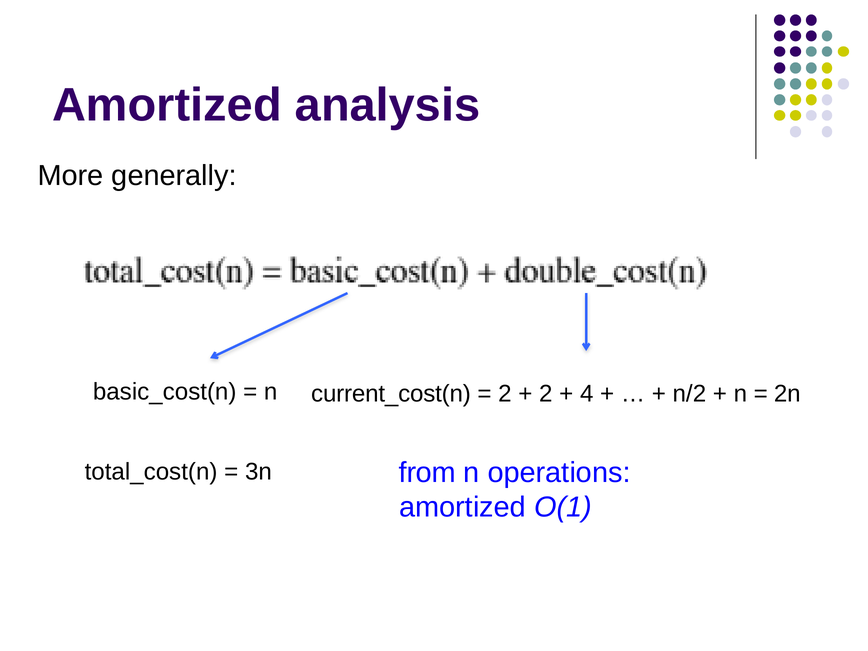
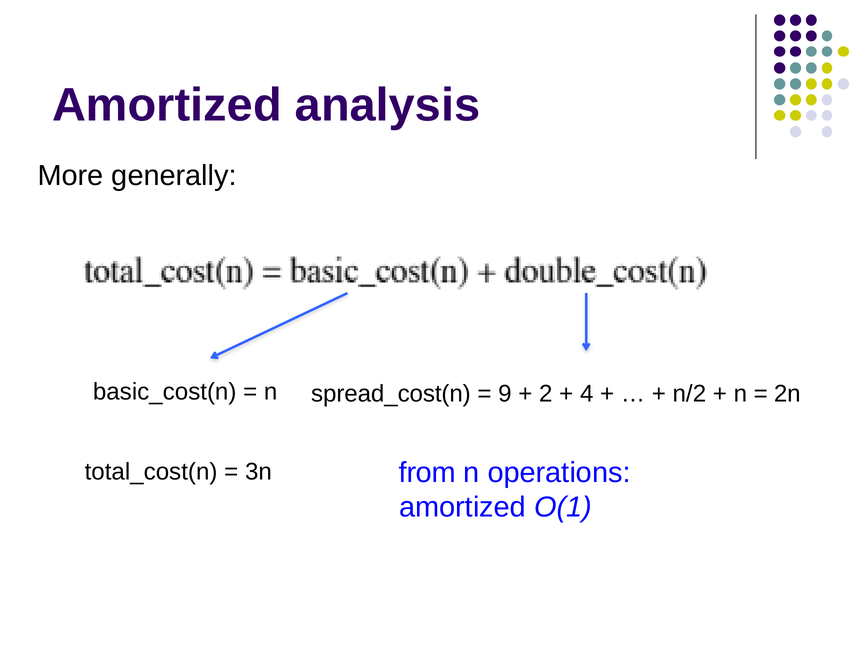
current_cost(n: current_cost(n -> spread_cost(n (391, 394)
2: 2 -> 9 (505, 394)
